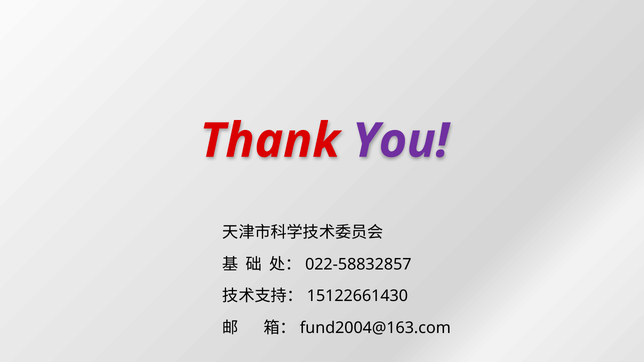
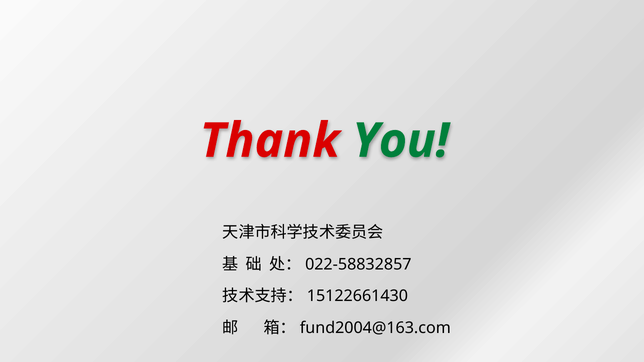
You colour: purple -> green (401, 141)
